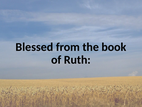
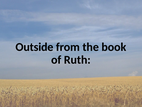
Blessed: Blessed -> Outside (34, 47)
